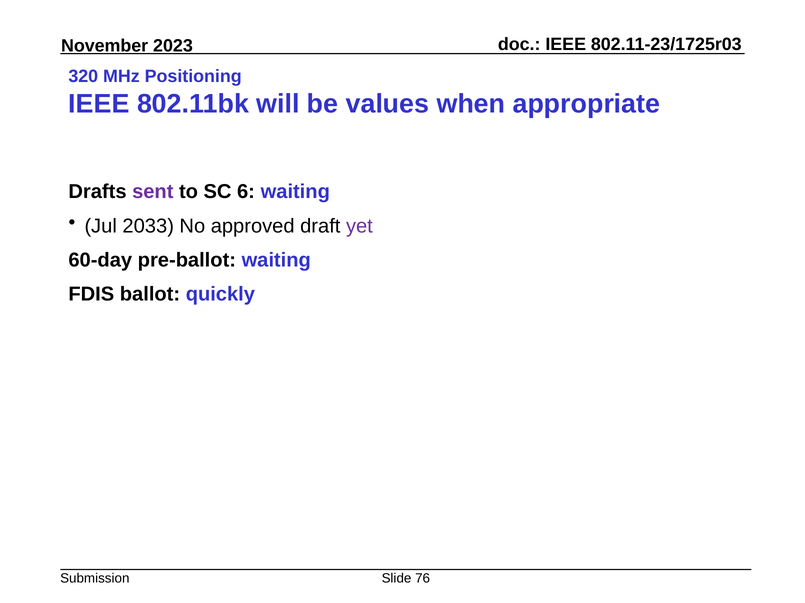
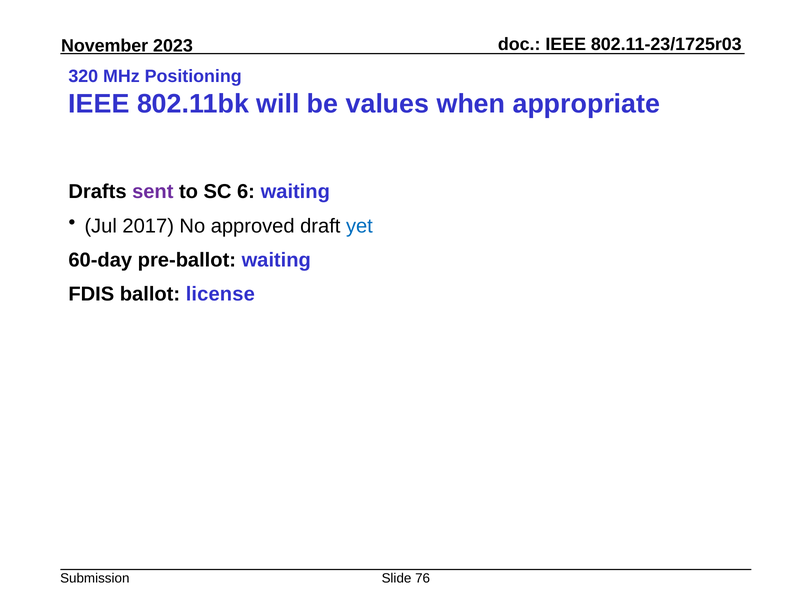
2033: 2033 -> 2017 (148, 226)
yet colour: purple -> blue (359, 226)
quickly: quickly -> license (220, 295)
